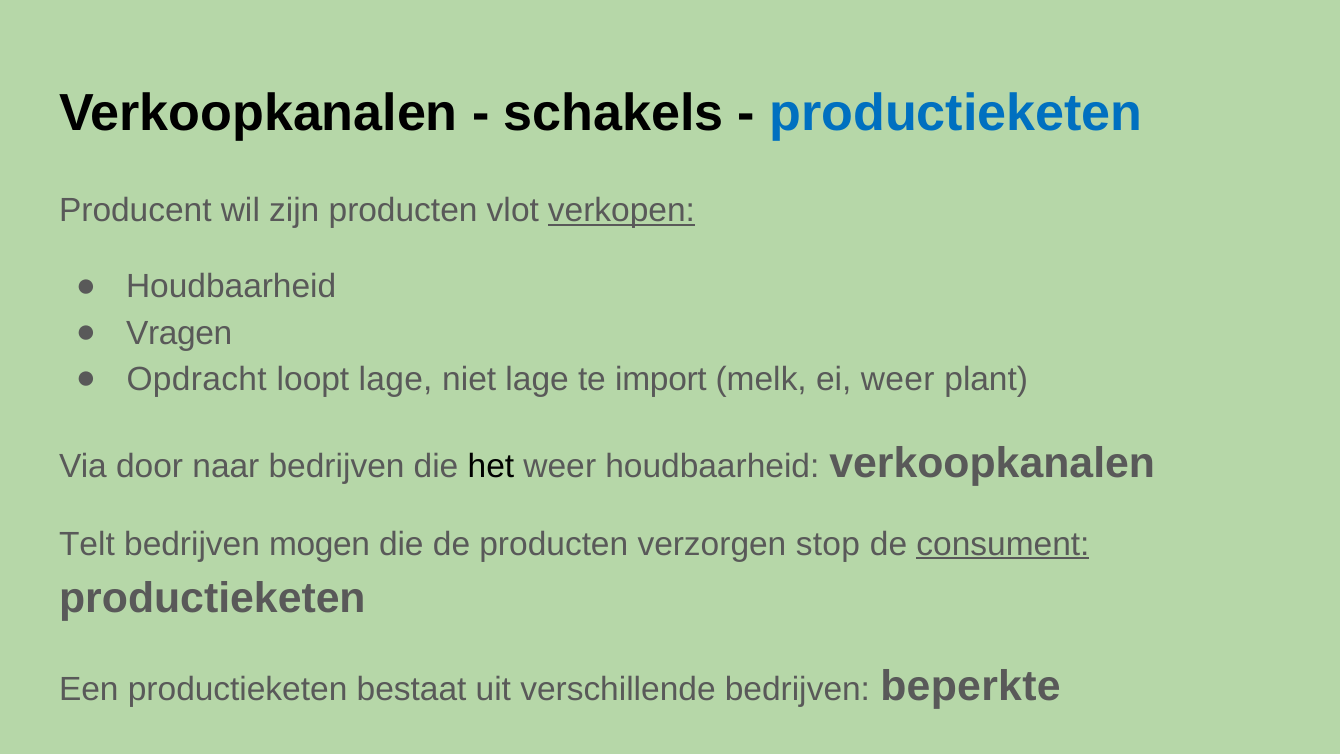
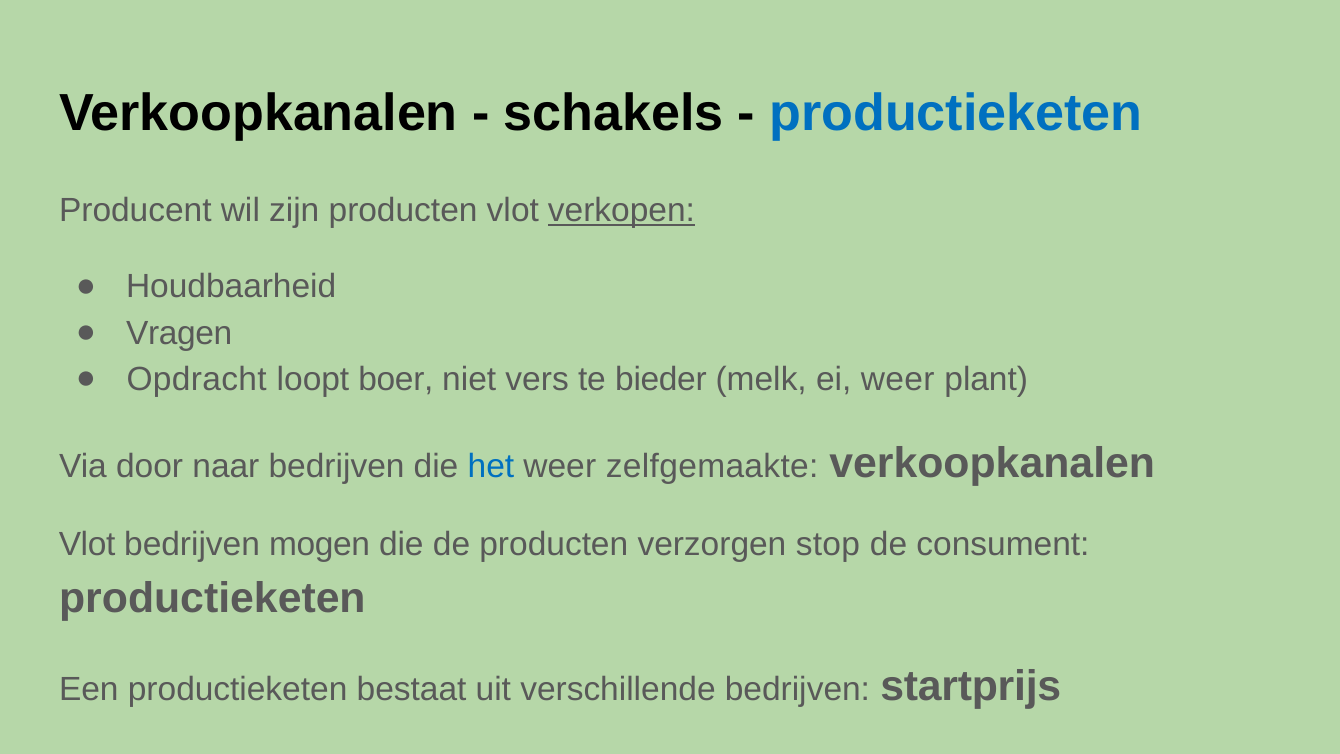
loopt lage: lage -> boer (396, 379)
niet lage: lage -> vers (537, 379)
import: import -> bieder (661, 379)
het colour: black -> blue (491, 466)
weer houdbaarheid: houdbaarheid -> zelfgemaakte (712, 466)
Telt: Telt -> Vlot (87, 544)
consument underline: present -> none (1003, 544)
beperkte: beperkte -> startprijs (971, 687)
